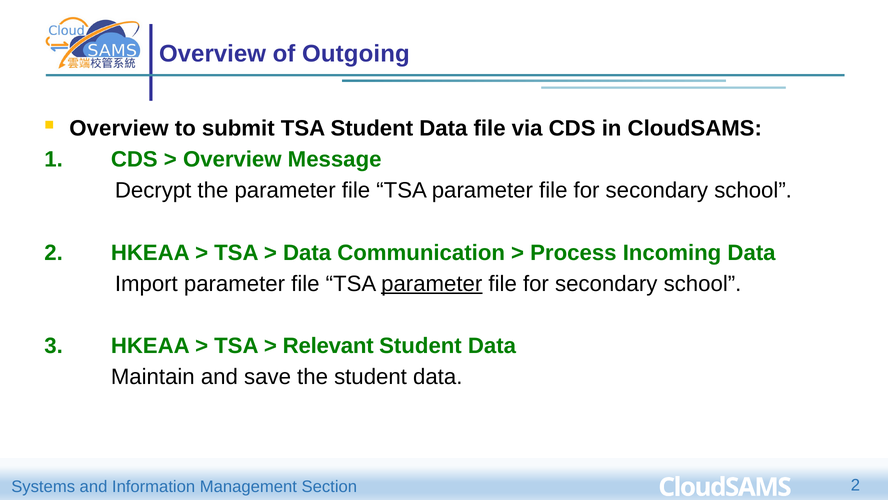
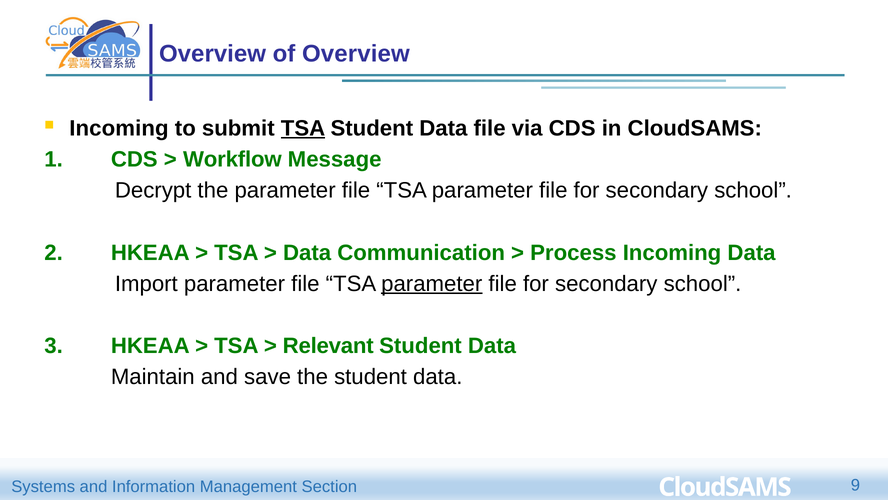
of Outgoing: Outgoing -> Overview (356, 54)
Overview: Overview -> Incoming (119, 128)
TSA underline: none -> present (303, 128)
Overview: Overview -> Workflow (232, 159)
2: 2 -> 9 (855, 485)
